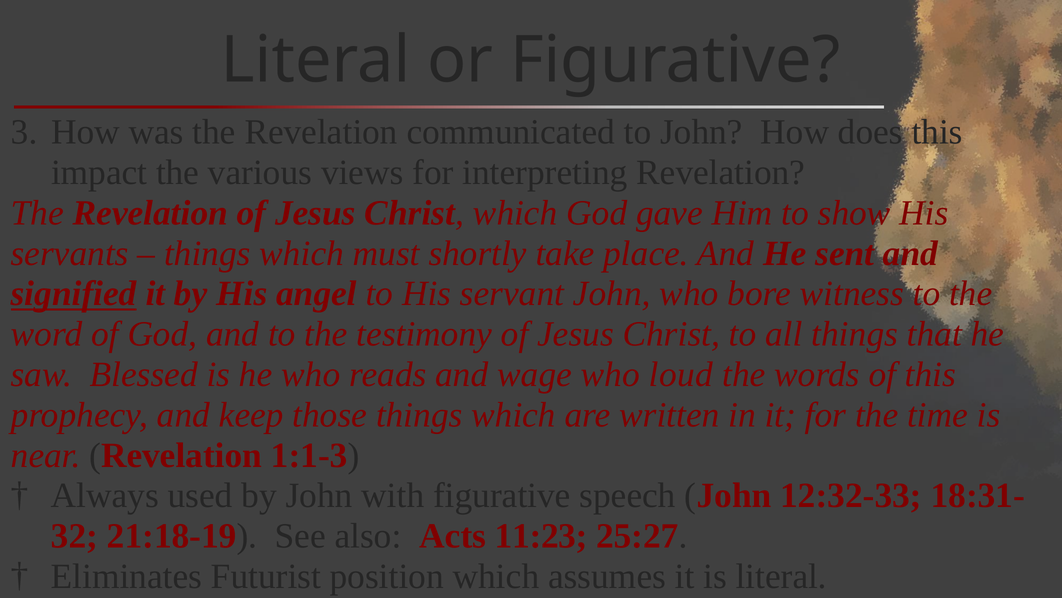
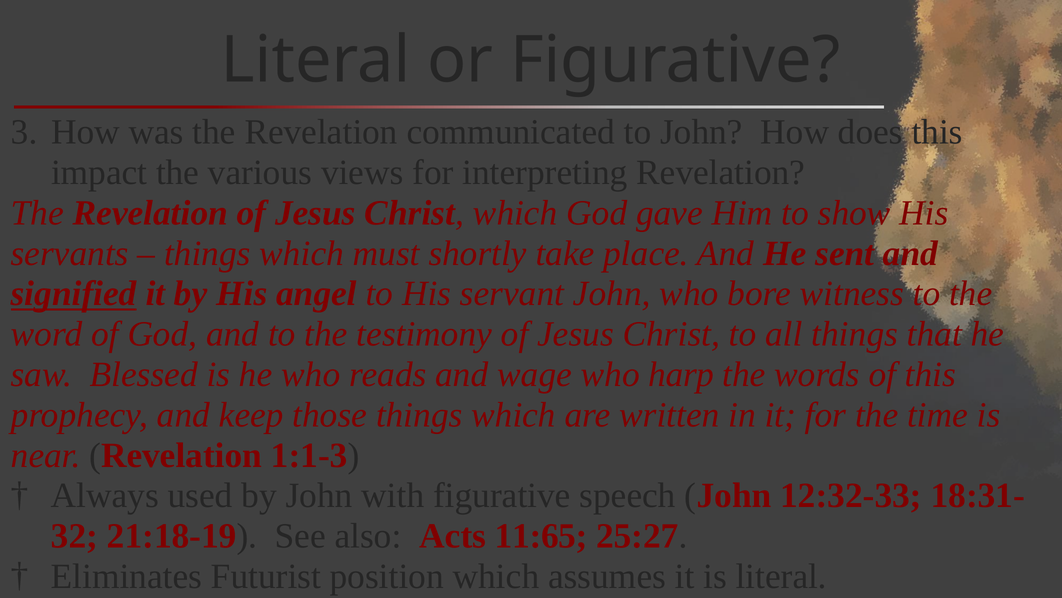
loud: loud -> harp (681, 374)
11:23: 11:23 -> 11:65 (541, 536)
